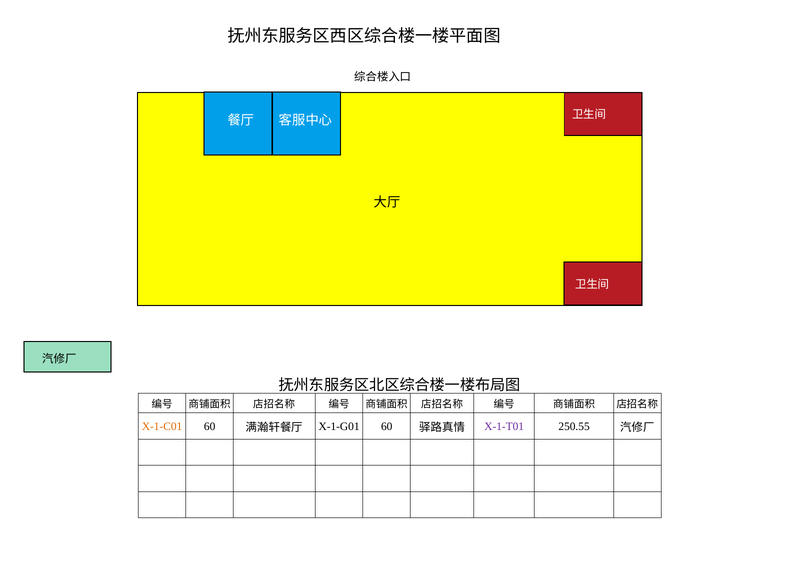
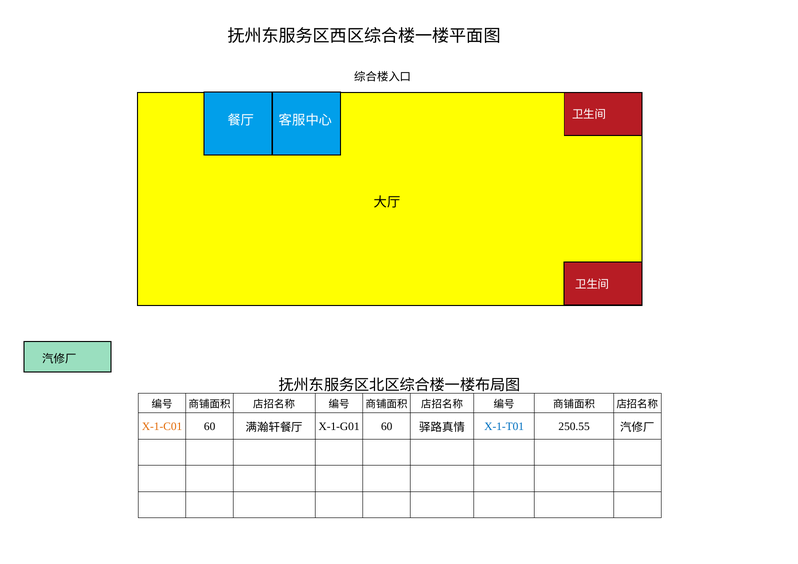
X-1-T01 colour: purple -> blue (504, 427)
